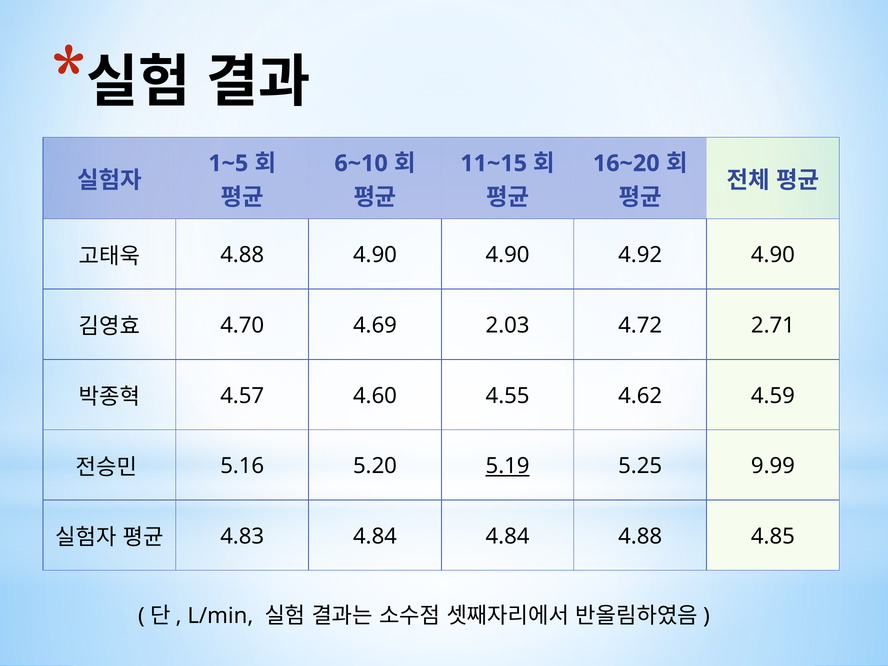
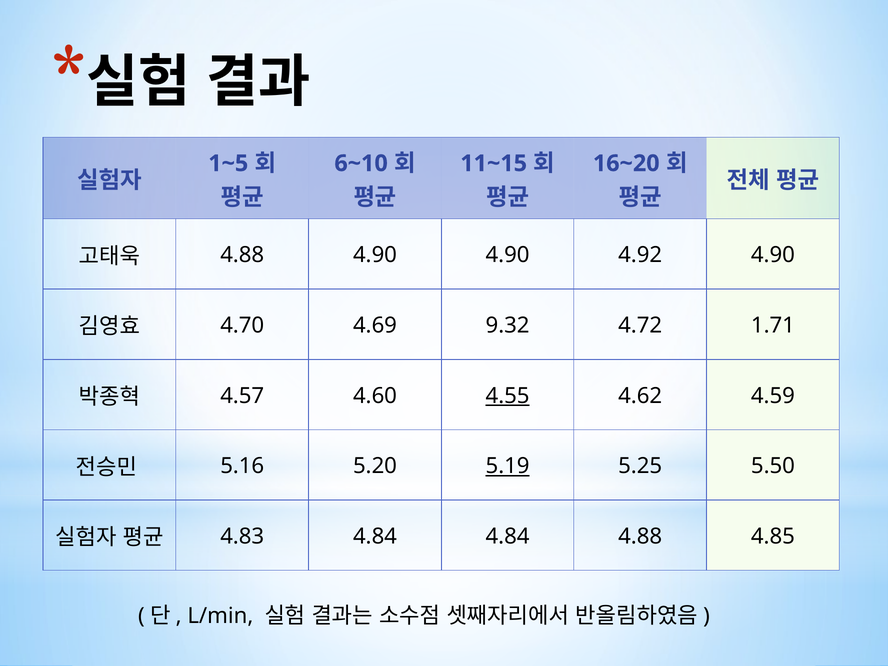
2.03: 2.03 -> 9.32 (508, 325)
2.71: 2.71 -> 1.71 (773, 325)
4.55 underline: none -> present (508, 396)
9.99: 9.99 -> 5.50 (773, 466)
